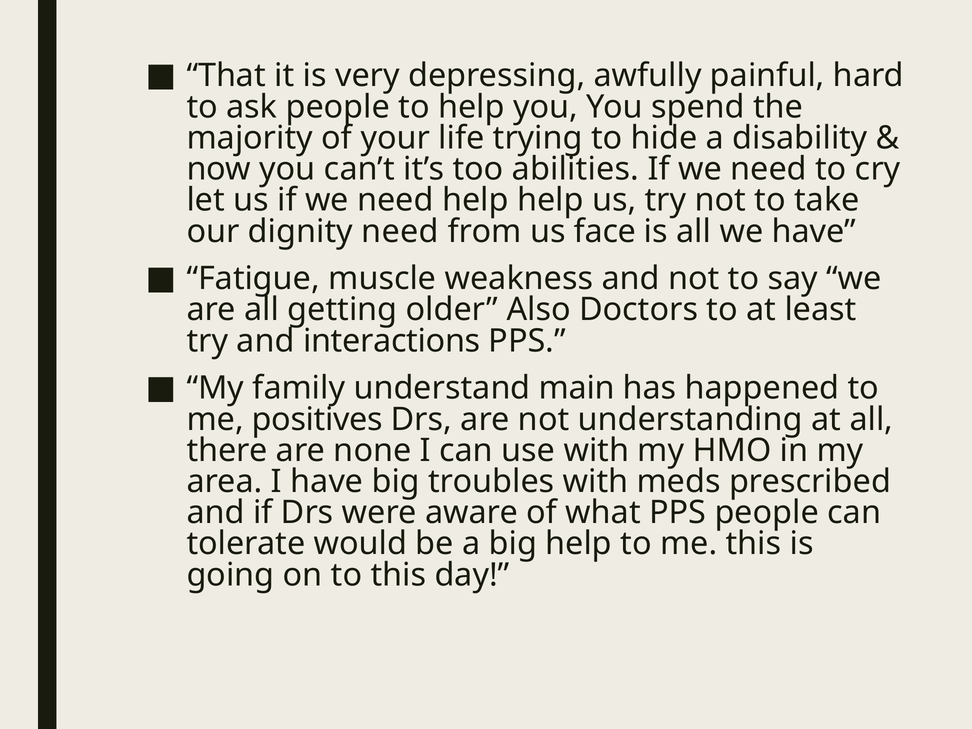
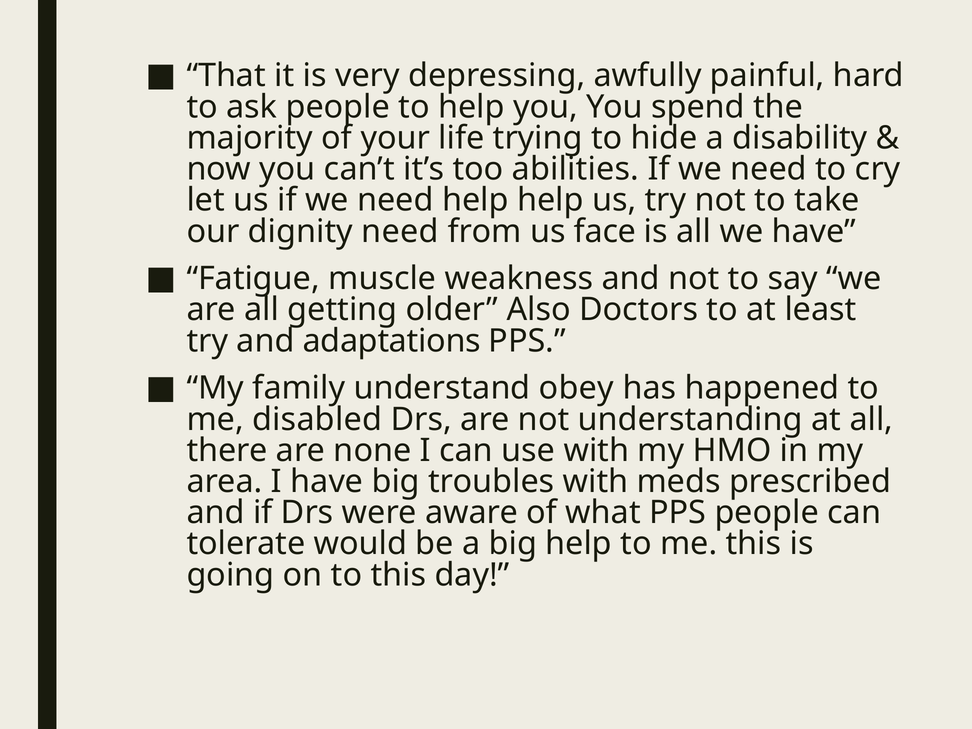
interactions: interactions -> adaptations (392, 341)
main: main -> obey (576, 388)
positives: positives -> disabled (317, 419)
